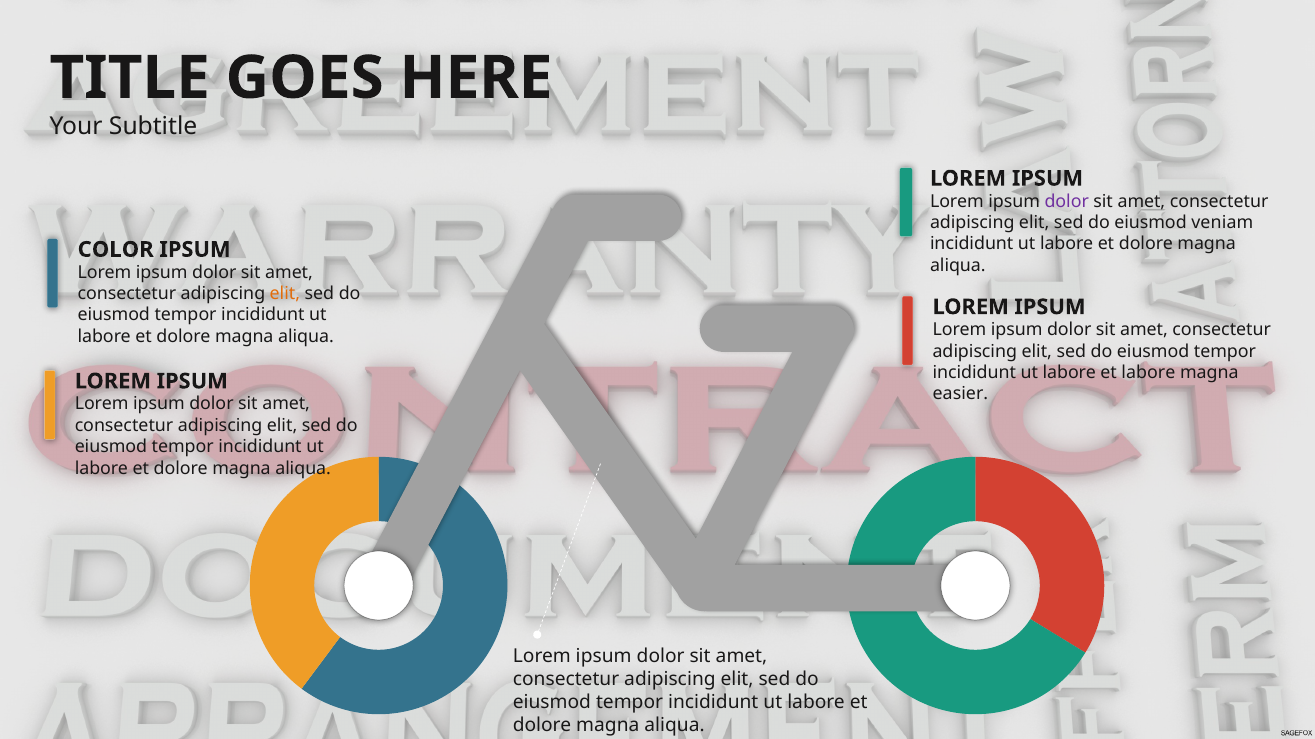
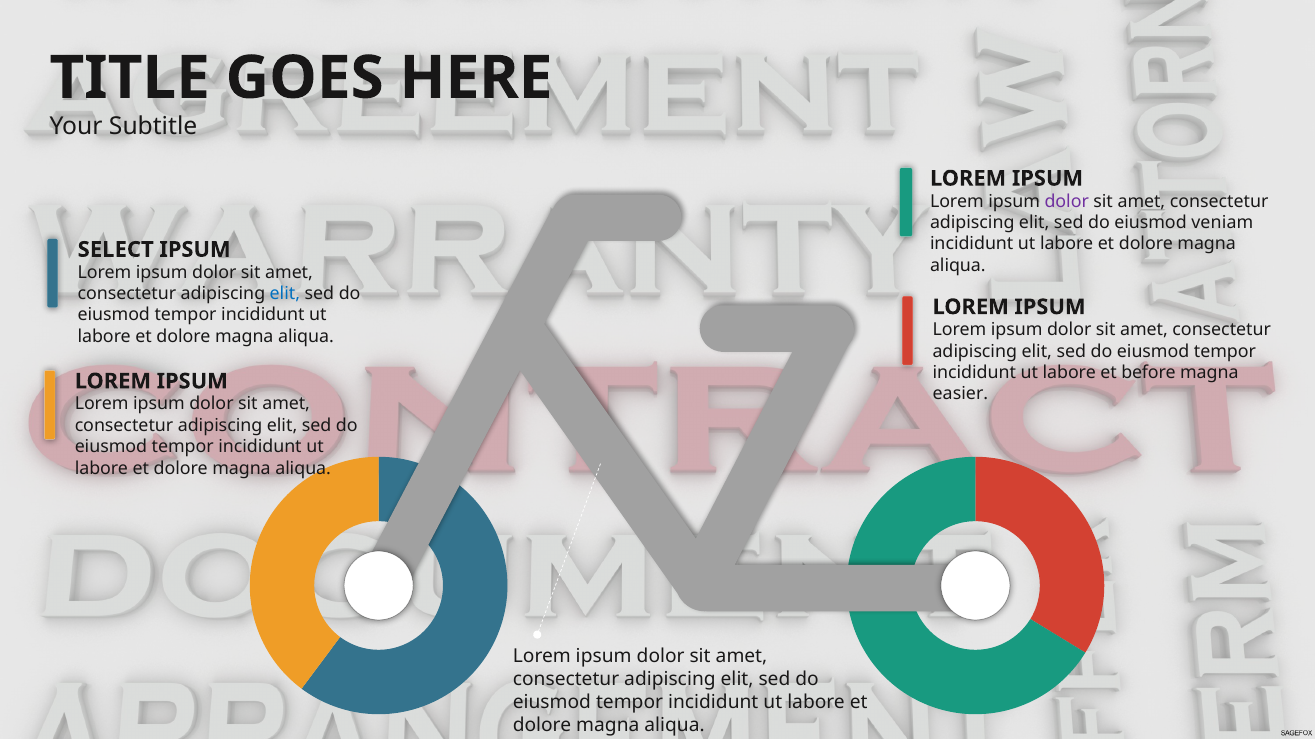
COLOR: COLOR -> SELECT (116, 250)
elit colour: orange -> blue (285, 294)
et labore: labore -> before (1149, 373)
